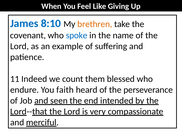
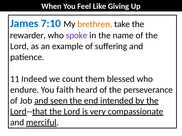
8:10: 8:10 -> 7:10 (51, 24)
covenant: covenant -> rewarder (28, 35)
spoke colour: blue -> purple (77, 35)
